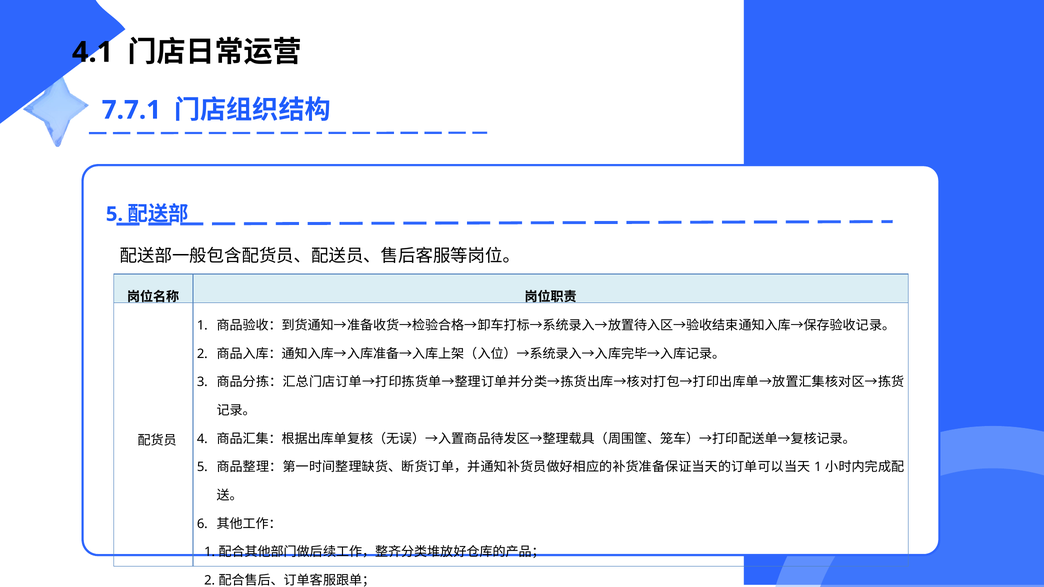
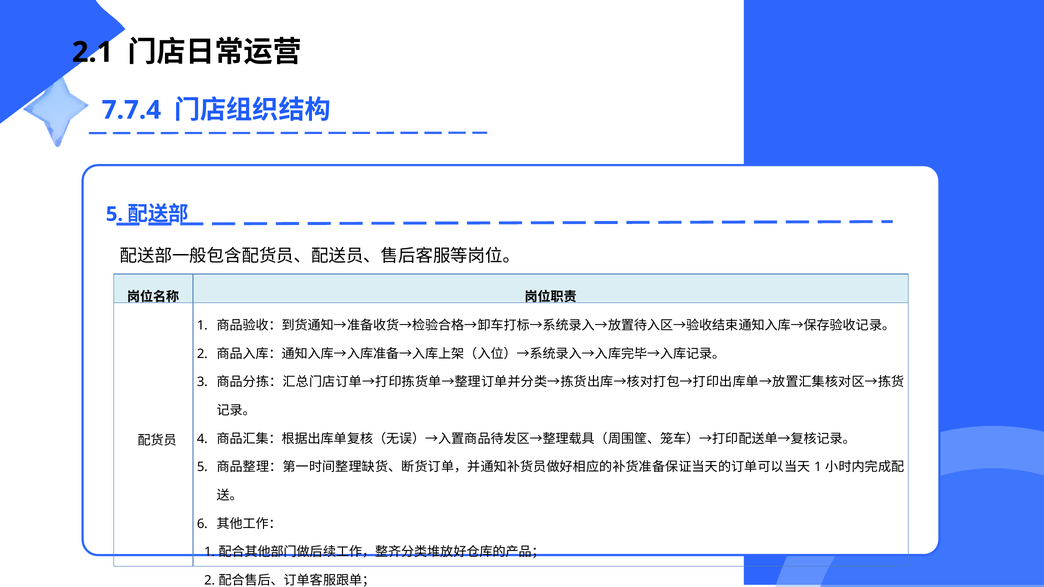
4.1: 4.1 -> 2.1 (93, 52)
7.7.1: 7.7.1 -> 7.7.4 (131, 110)
